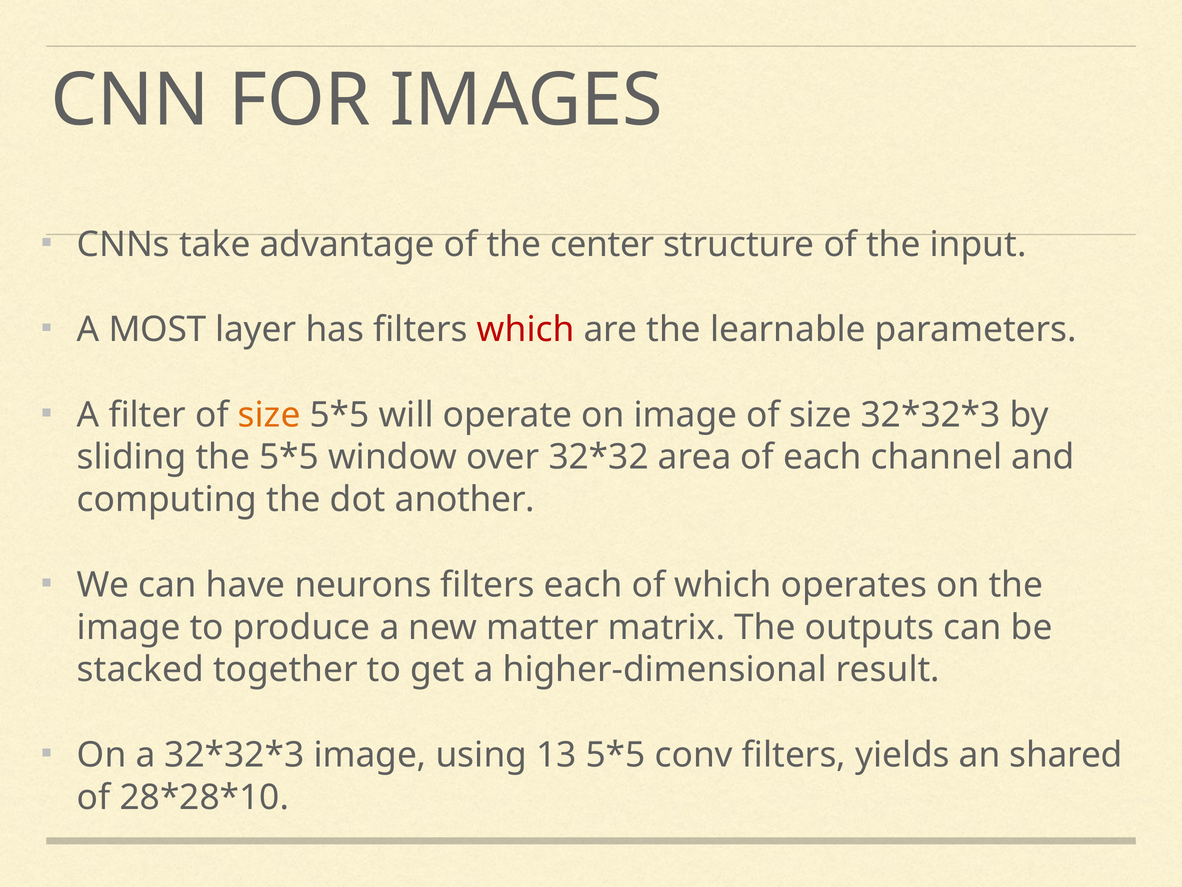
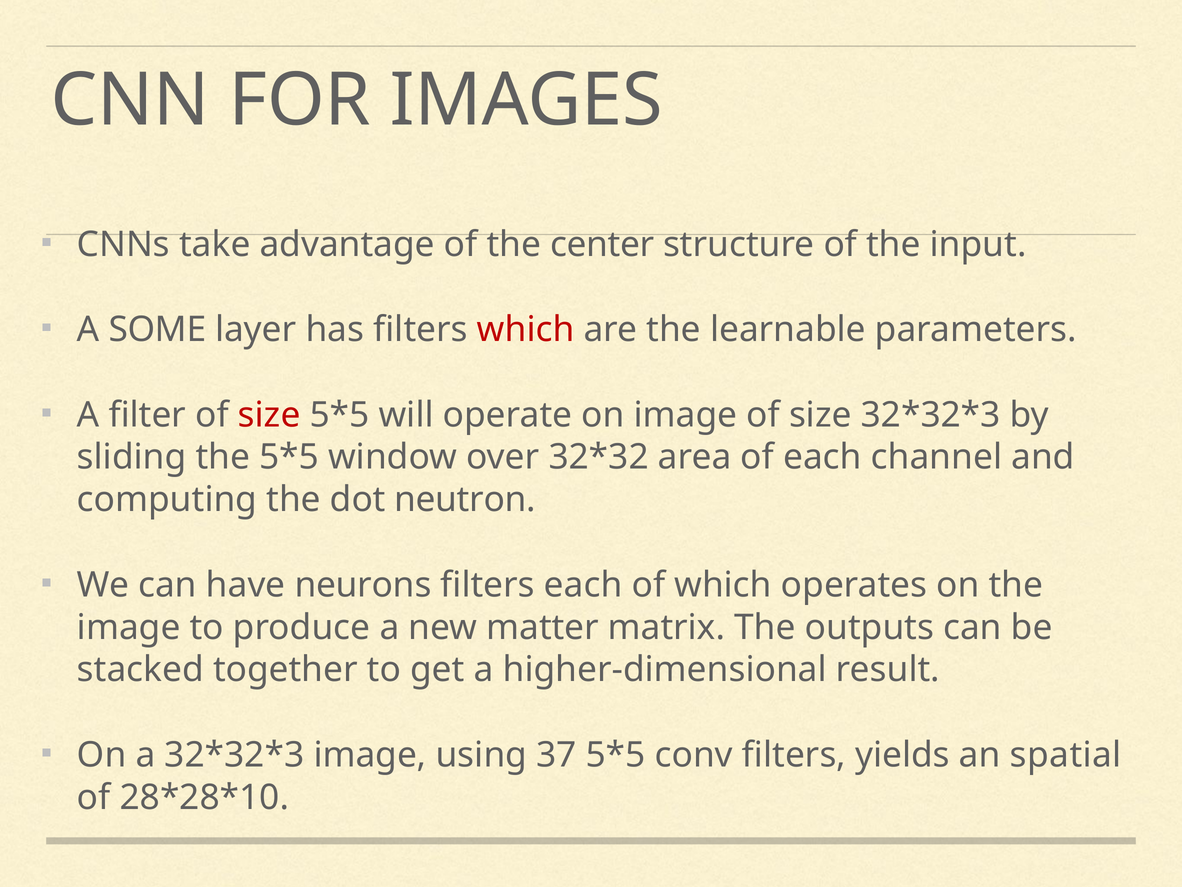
MOST: MOST -> SOME (157, 330)
size colour: orange -> red (269, 415)
another: another -> neutron (465, 499)
13: 13 -> 37 (556, 754)
shared: shared -> spatial (1066, 754)
